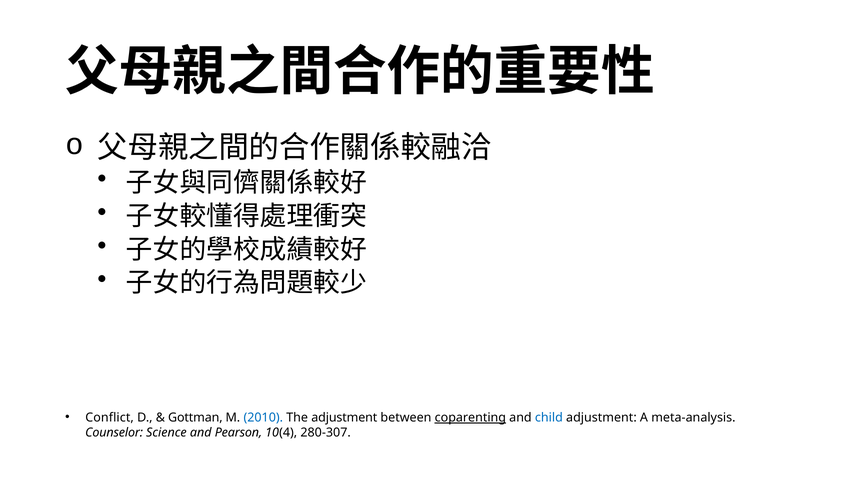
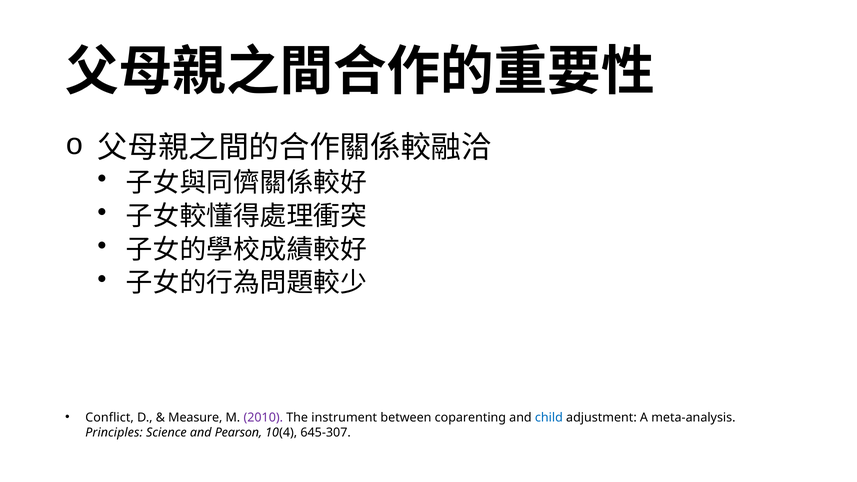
Gottman: Gottman -> Measure (195, 418)
2010 colour: blue -> purple (263, 418)
The adjustment: adjustment -> instrument (344, 418)
coparenting underline: present -> none (470, 418)
Counselor: Counselor -> Principles (114, 433)
280-307: 280-307 -> 645-307 (326, 433)
